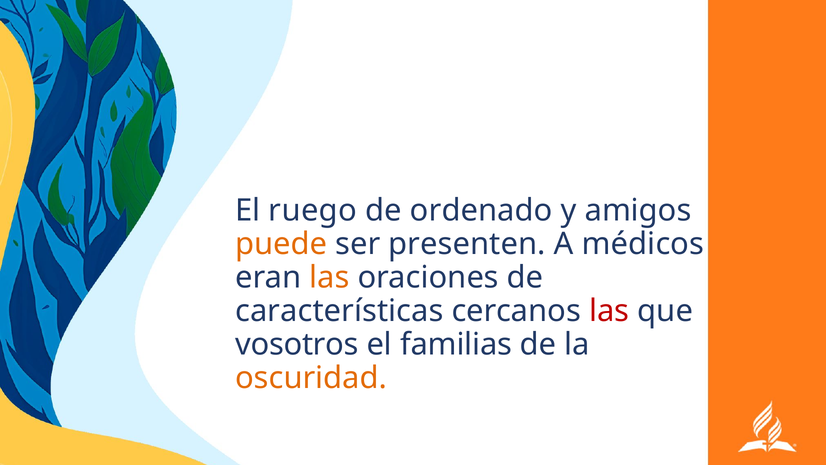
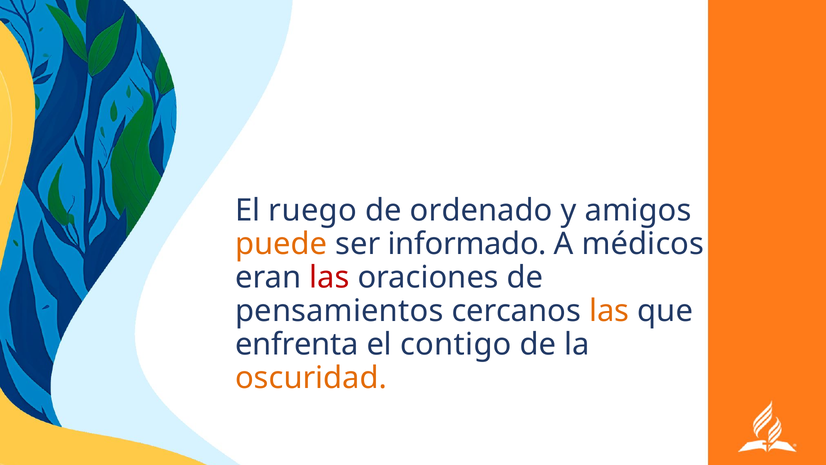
presenten: presenten -> informado (467, 244)
las colour: orange -> red (329, 277)
características: características -> pensamientos (339, 311)
las colour: red -> orange (609, 311)
vosotros: vosotros -> enfrenta (297, 344)
familias: familias -> contigo (456, 344)
